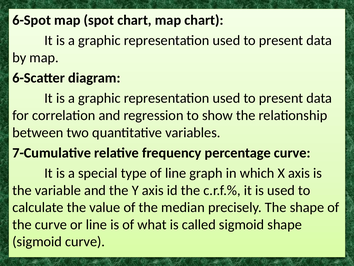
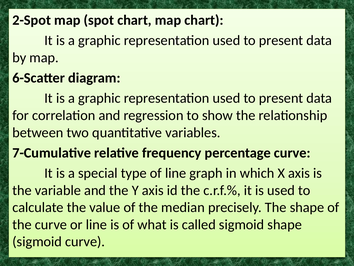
6-Spot: 6-Spot -> 2-Spot (32, 20)
